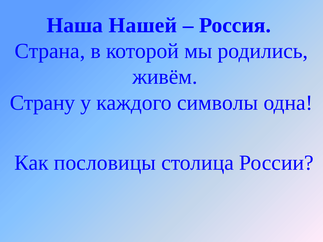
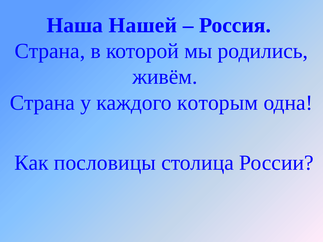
Страну: Страну -> Страна (42, 103)
символы: символы -> которым (218, 103)
